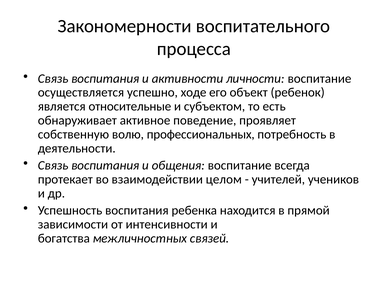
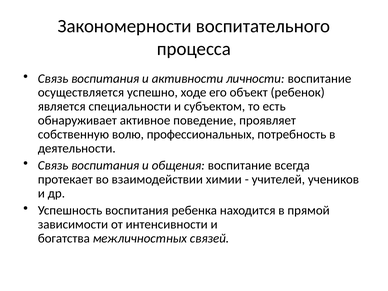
относительные: относительные -> специальности (130, 106)
целом: целом -> химии (224, 179)
